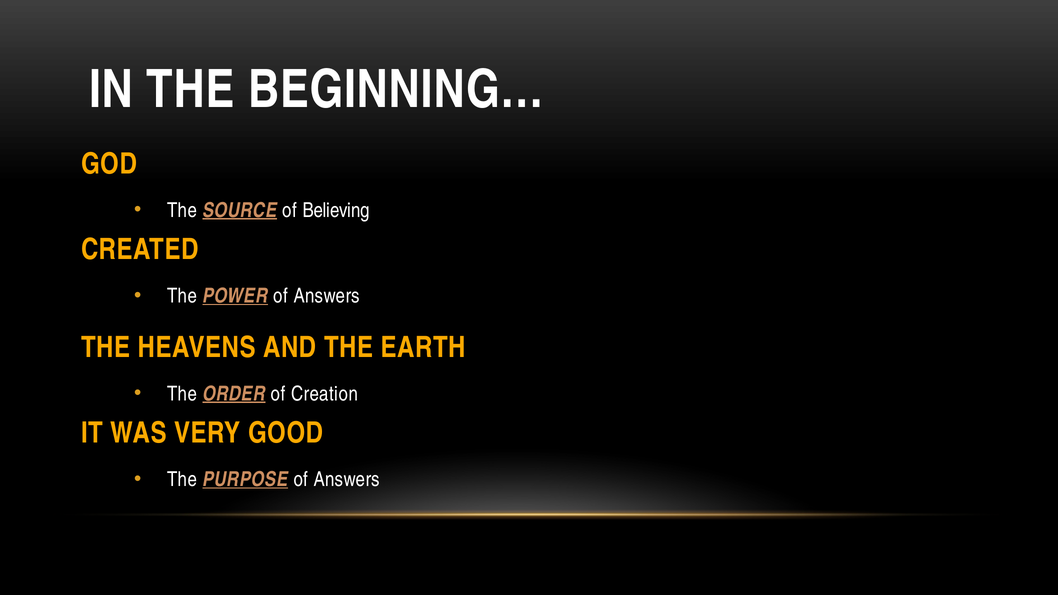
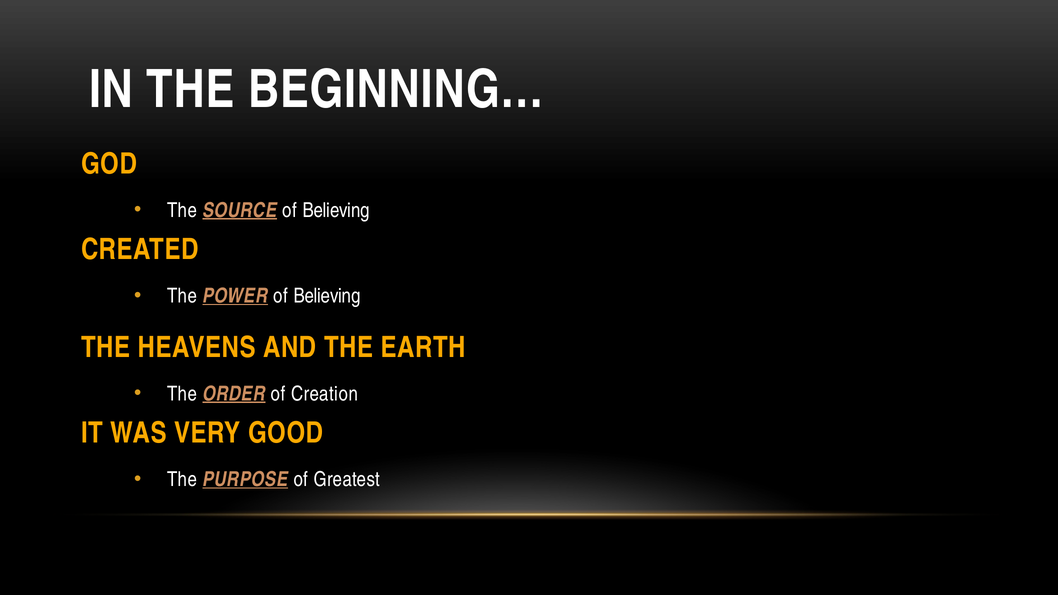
POWER of Answers: Answers -> Believing (327, 296)
PURPOSE of Answers: Answers -> Greatest (347, 480)
